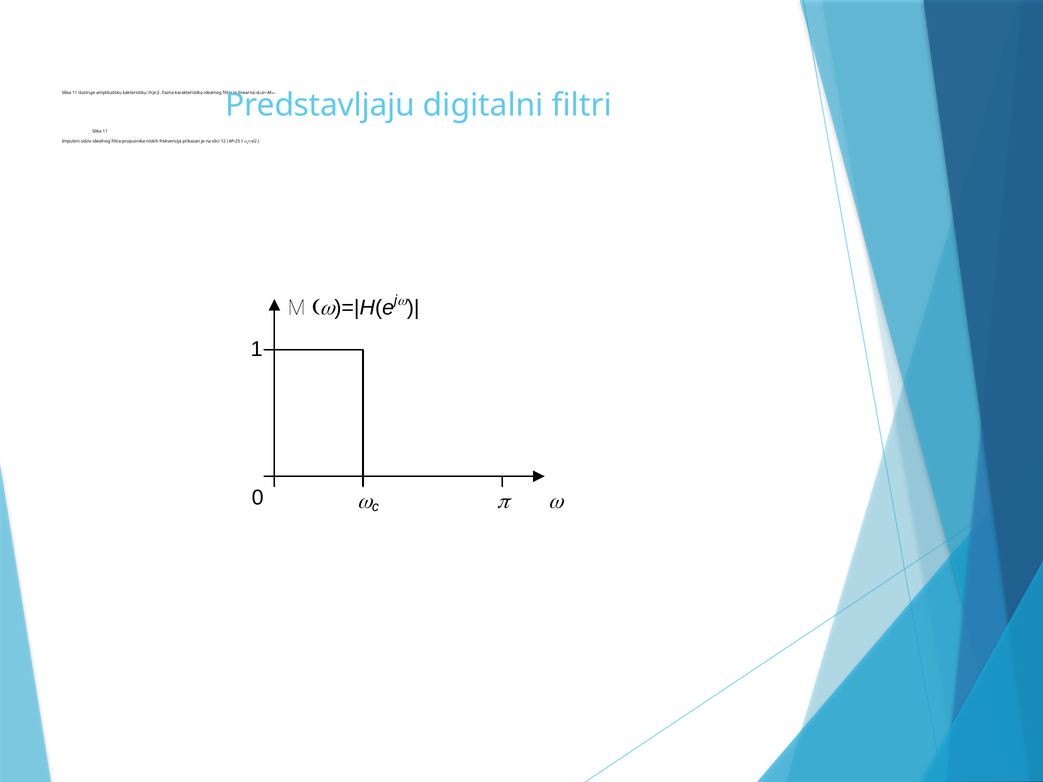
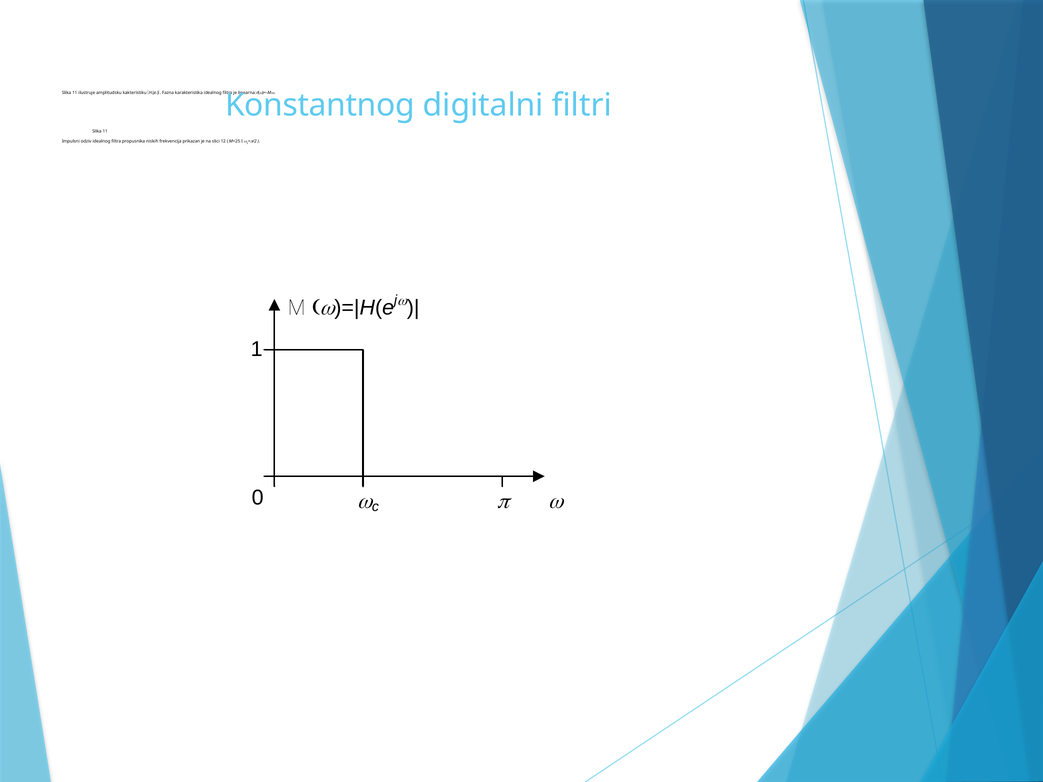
Predstavljaju: Predstavljaju -> Konstantnog (320, 105)
